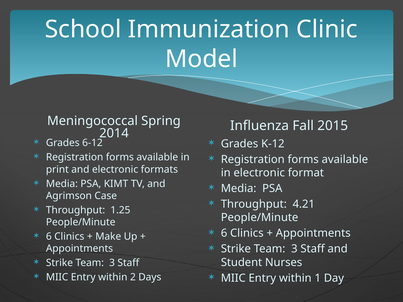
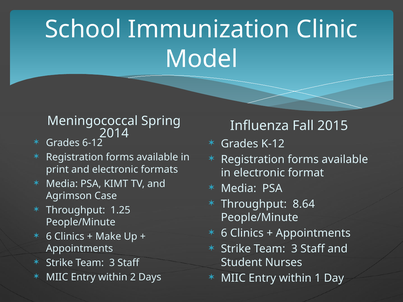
4.21: 4.21 -> 8.64 (304, 204)
